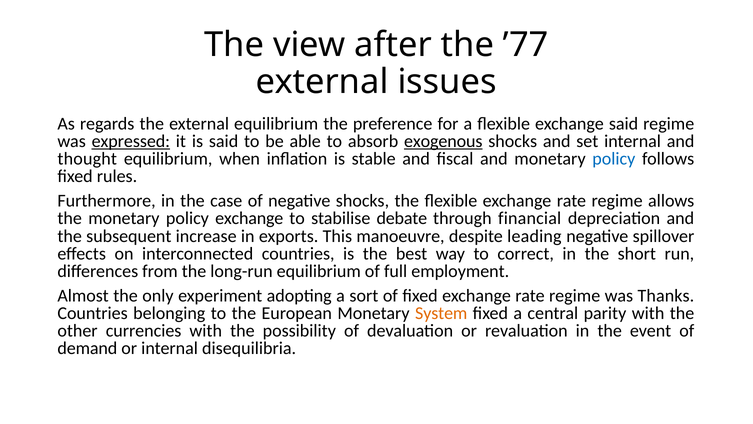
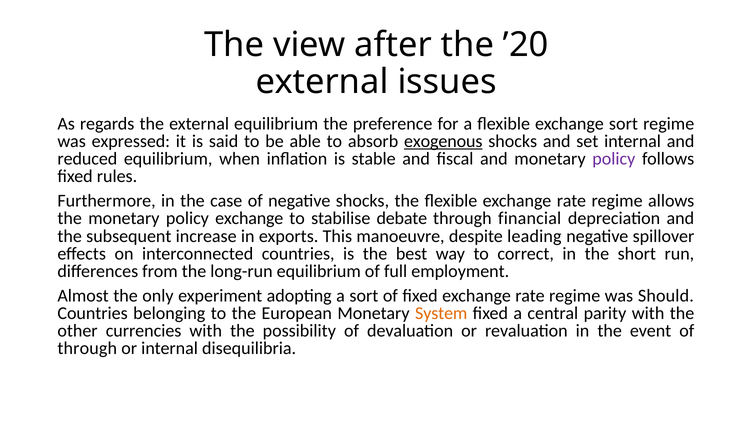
’77: ’77 -> ’20 (526, 45)
exchange said: said -> sort (623, 124)
expressed underline: present -> none (131, 141)
thought: thought -> reduced (87, 159)
policy colour: blue -> purple (614, 159)
Thanks: Thanks -> Should (666, 295)
demand: demand -> through (87, 348)
